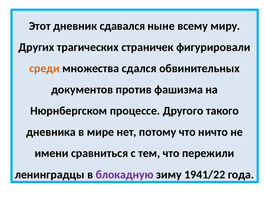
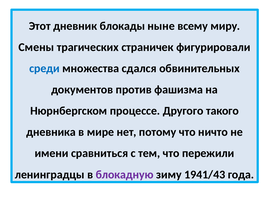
сдавался: сдавался -> блокады (122, 26)
Других: Других -> Смены (36, 47)
среди colour: orange -> blue (44, 68)
1941/22: 1941/22 -> 1941/43 (205, 174)
